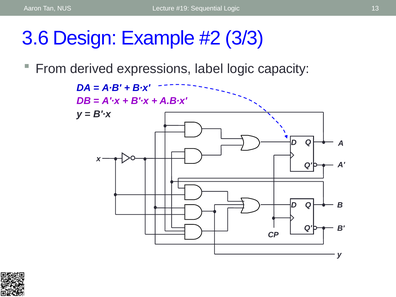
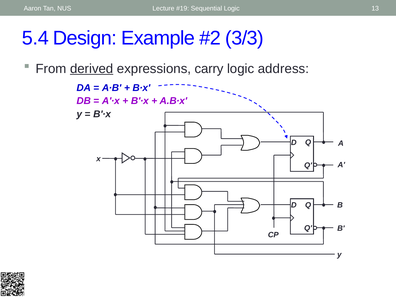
3.6: 3.6 -> 5.4 (35, 38)
derived underline: none -> present (92, 69)
label: label -> carry (209, 69)
capacity: capacity -> address (283, 69)
